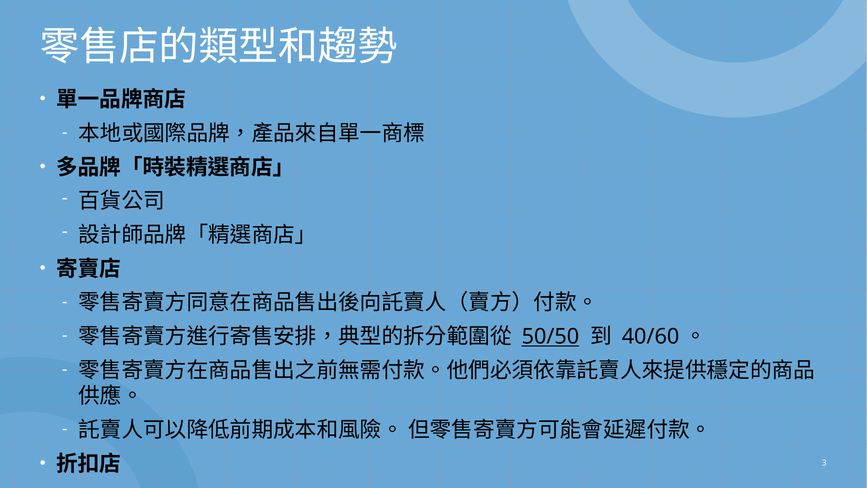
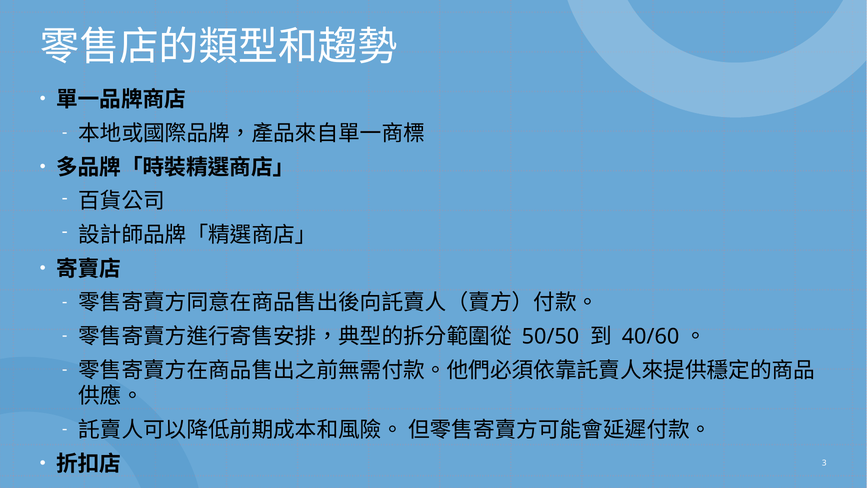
50/50 underline: present -> none (550, 336)
